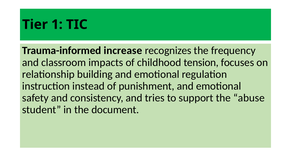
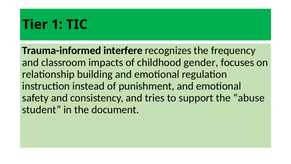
increase: increase -> interfere (123, 50)
tension: tension -> gender (201, 62)
